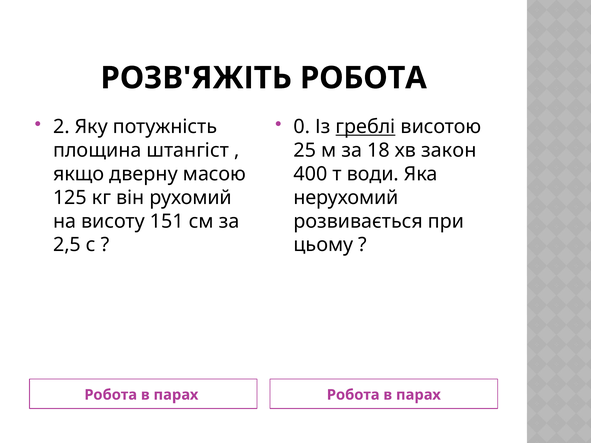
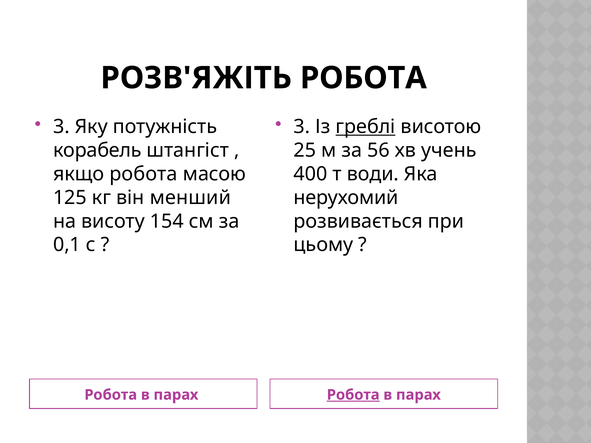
2: 2 -> 3 (61, 127)
0: 0 -> 3 (302, 127)
площина: площина -> корабель (97, 150)
18: 18 -> 56 (378, 150)
закон: закон -> учень (449, 150)
якщо дверну: дверну -> робота (143, 174)
рухомий: рухомий -> менший (190, 198)
151: 151 -> 154 (167, 221)
2,5: 2,5 -> 0,1 (67, 245)
Робота underline: none -> present (353, 395)
